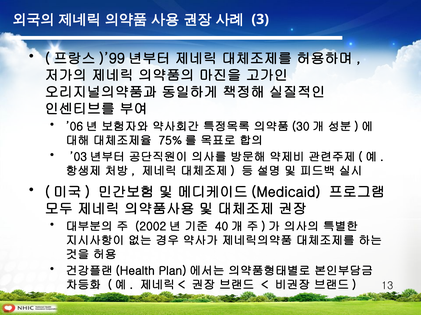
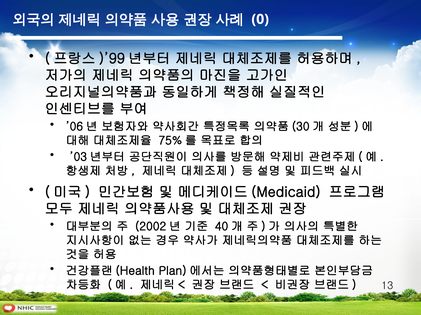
3: 3 -> 0 (260, 19)
